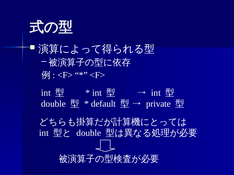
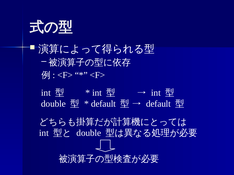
private: private -> default (158, 104)
